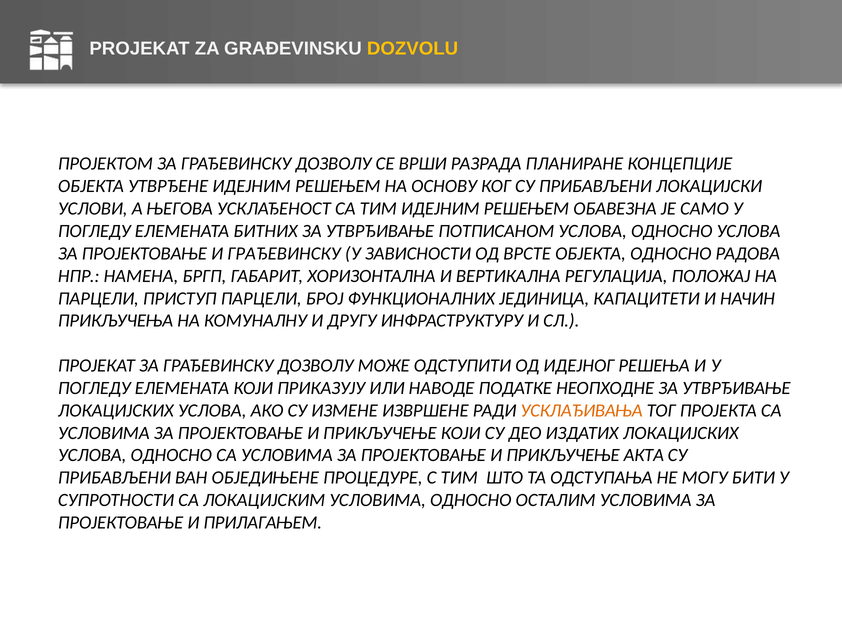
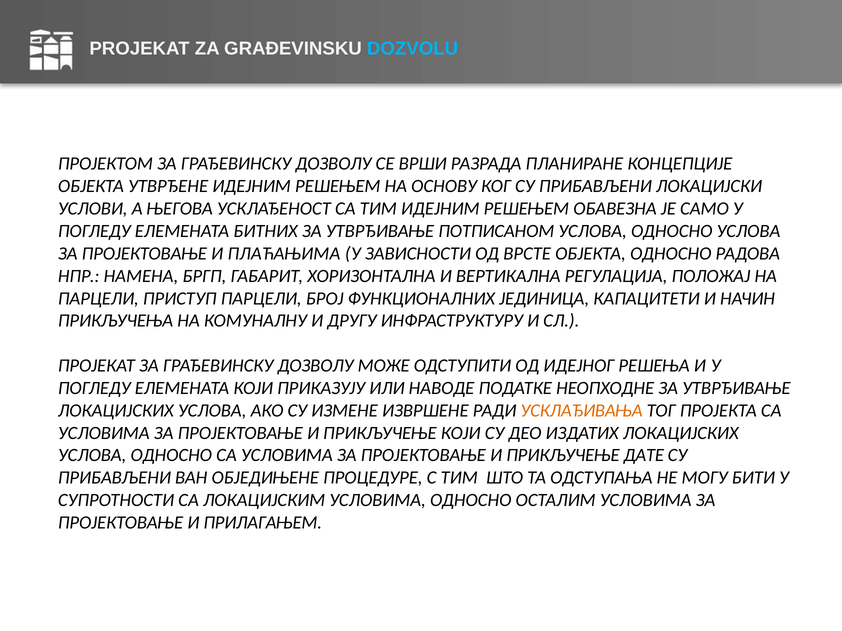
DOZVOLU colour: yellow -> light blue (413, 48)
И ГРАЂЕВИНСКУ: ГРАЂЕВИНСКУ -> ПЛАЋАЊИМА (284, 254)
АКТА: АКТА -> ДАТЕ (644, 456)
